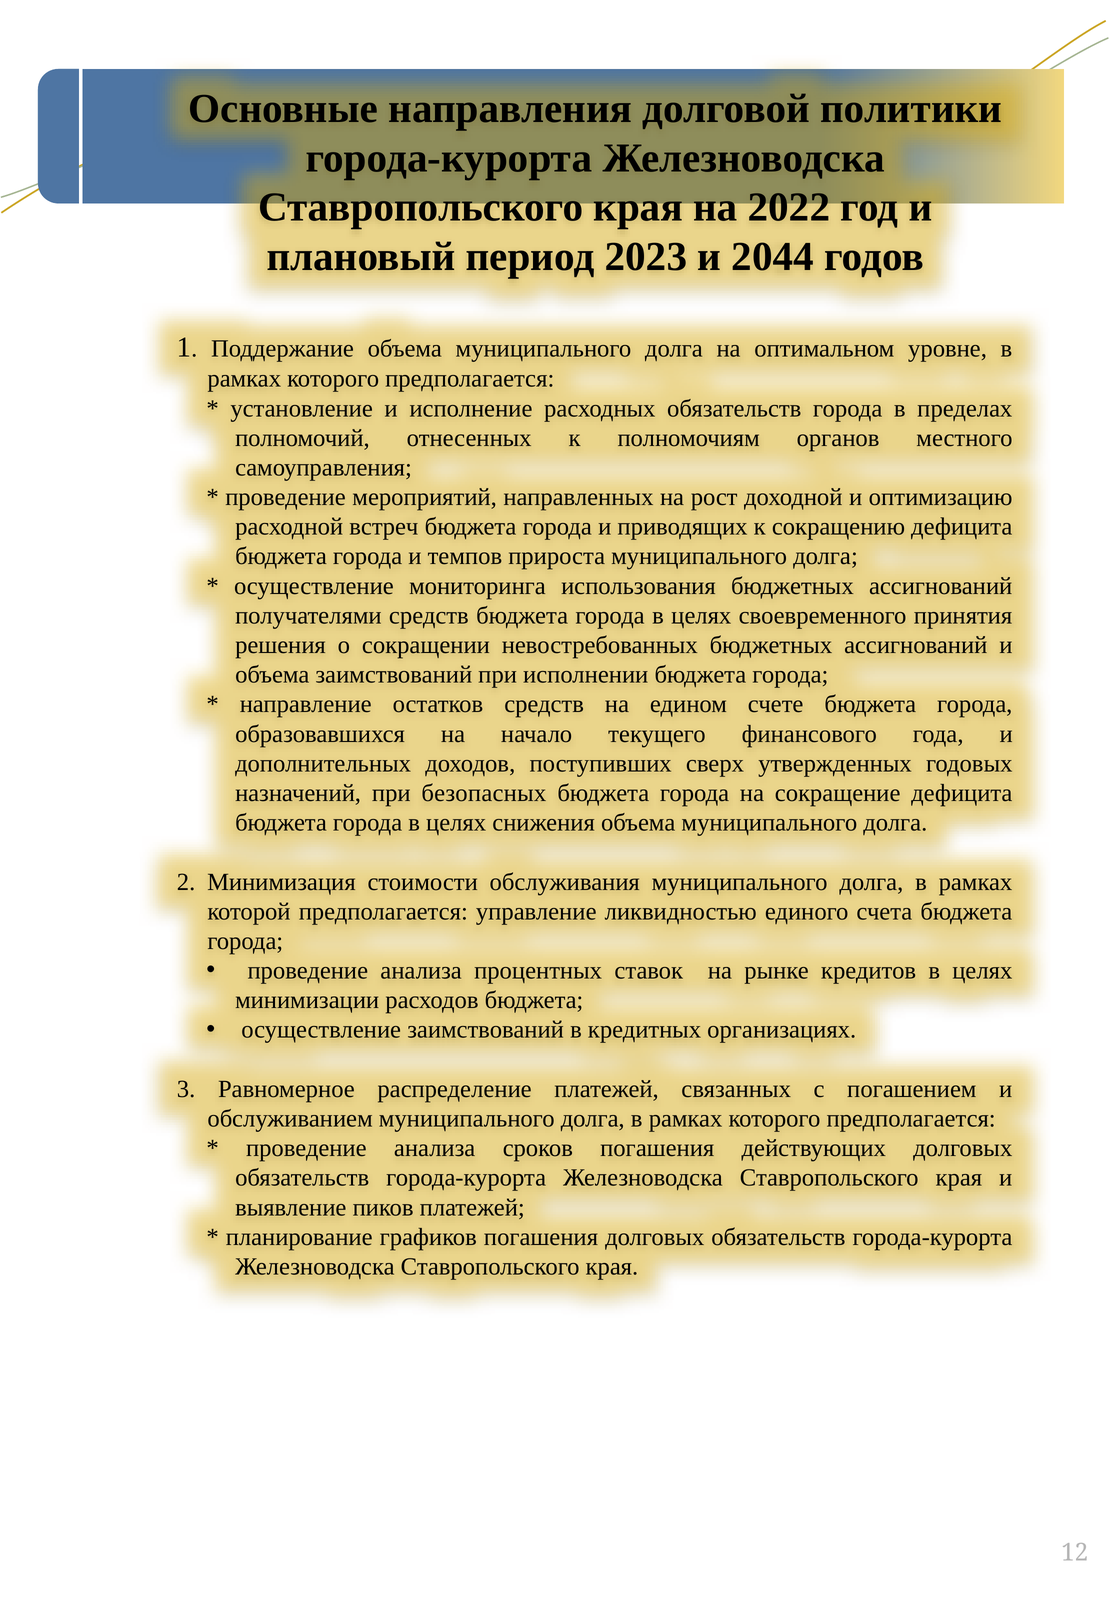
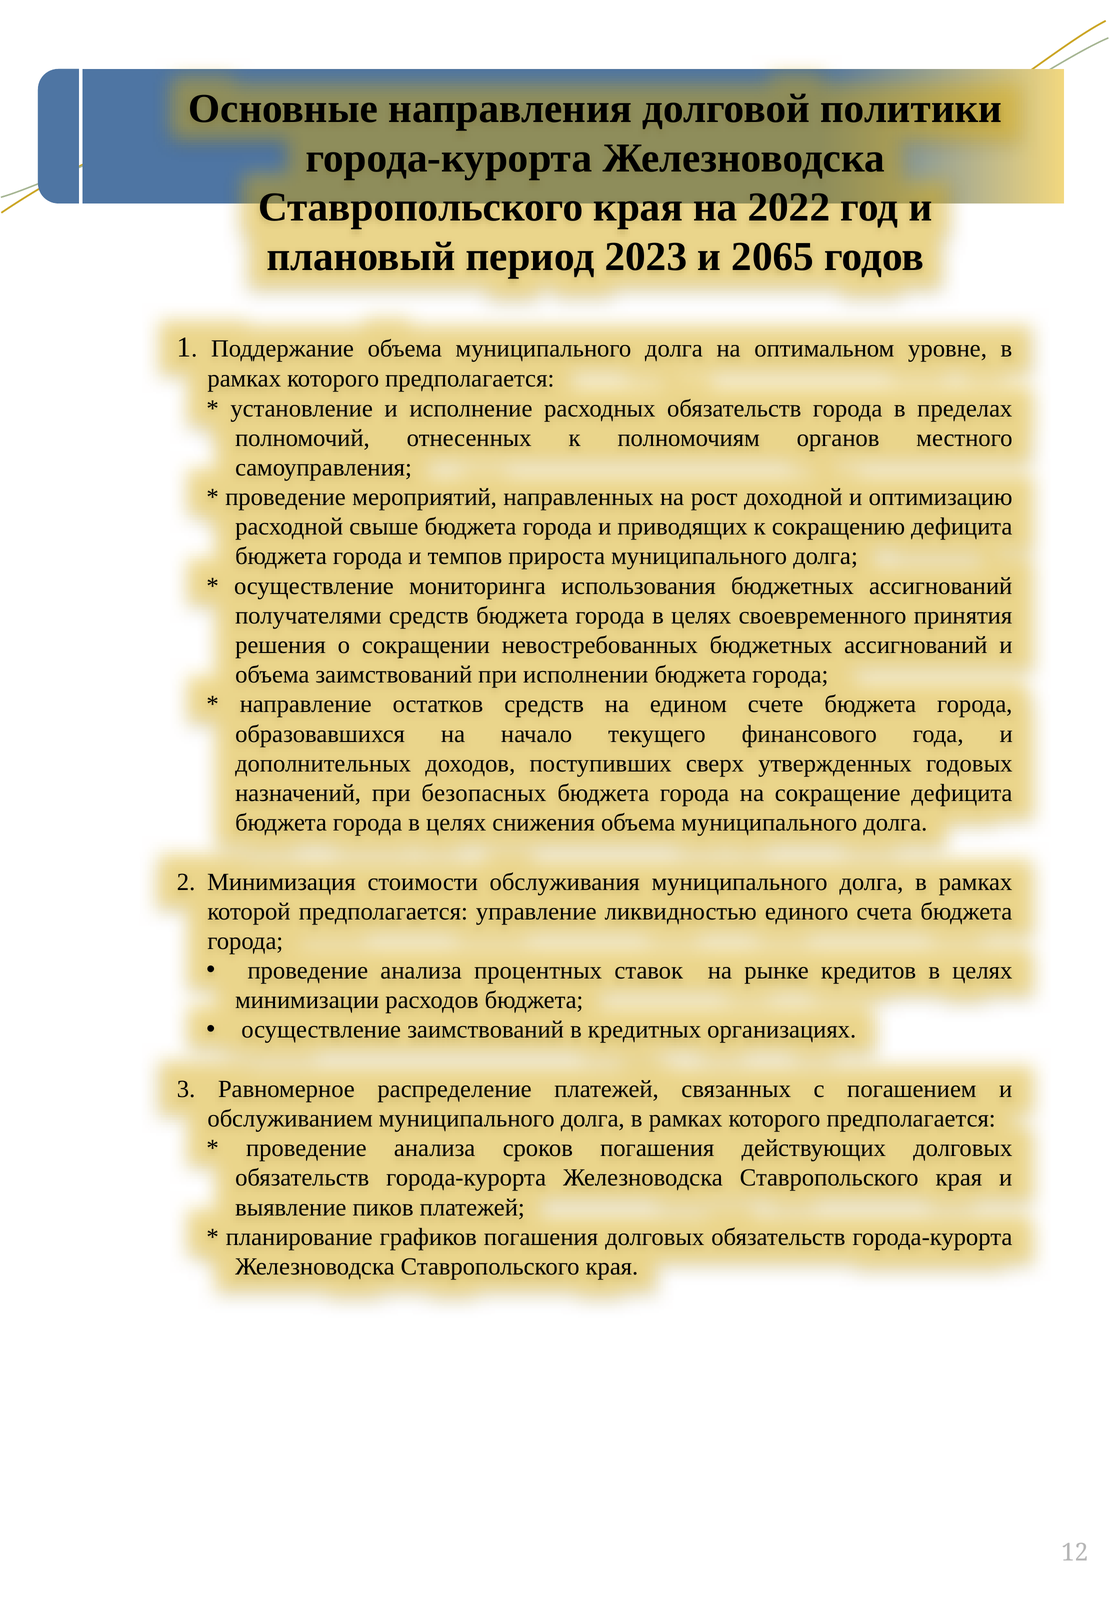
2044: 2044 -> 2065 (773, 257)
встреч: встреч -> свыше (384, 527)
